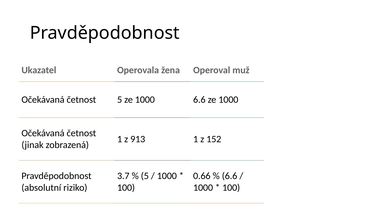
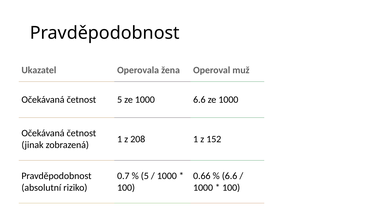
913: 913 -> 208 (138, 139)
3.7: 3.7 -> 0.7 (123, 176)
